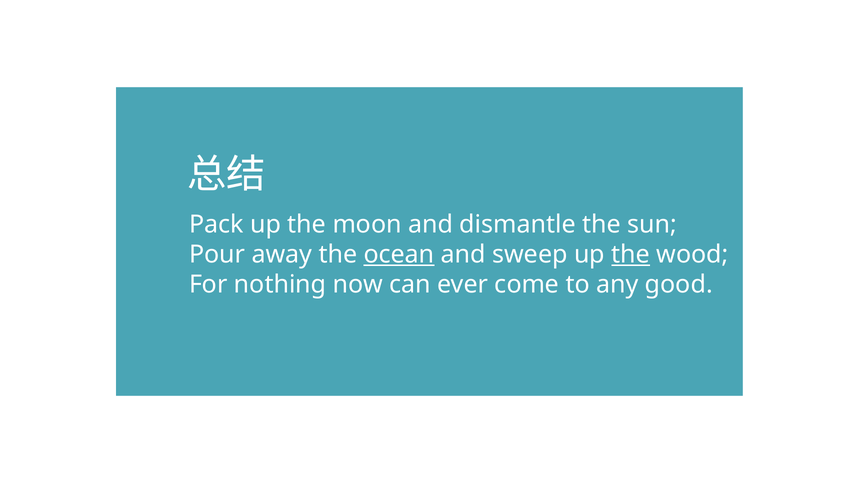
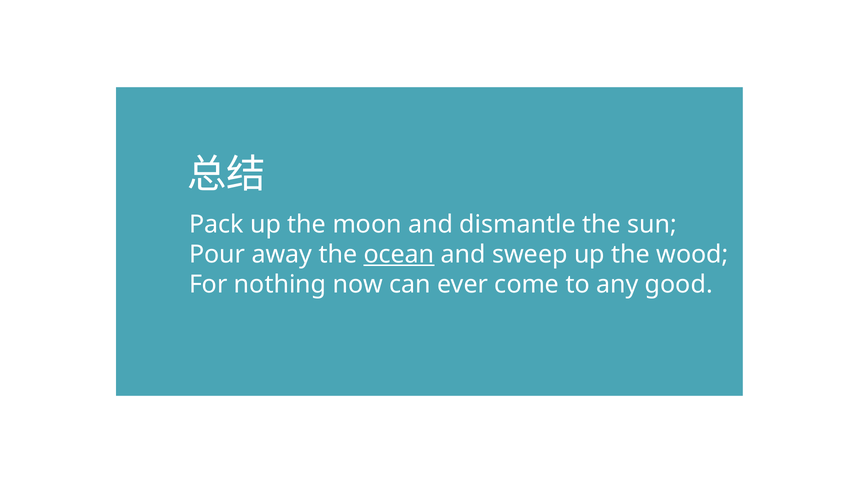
the underline: present -> none (631, 255)
